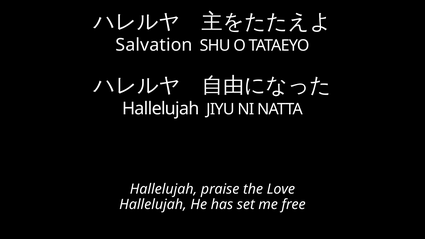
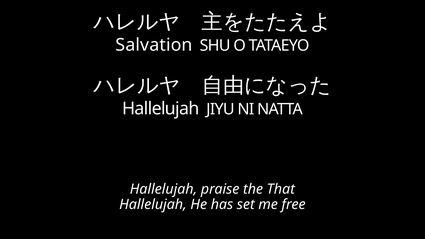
Love: Love -> That (281, 189)
